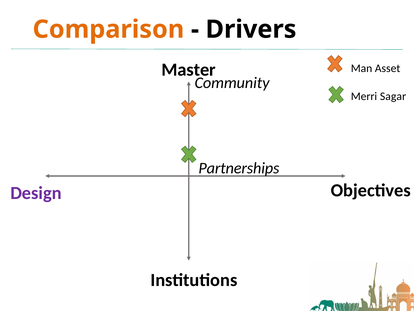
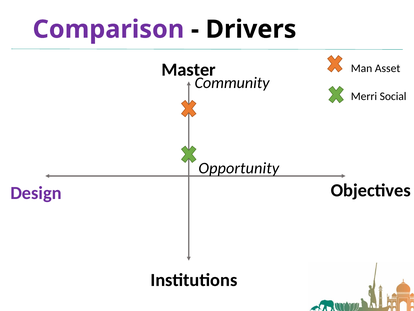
Comparison colour: orange -> purple (108, 29)
Sagar: Sagar -> Social (393, 96)
Partnerships: Partnerships -> Opportunity (239, 168)
